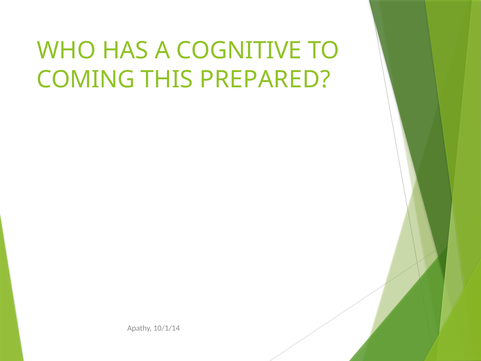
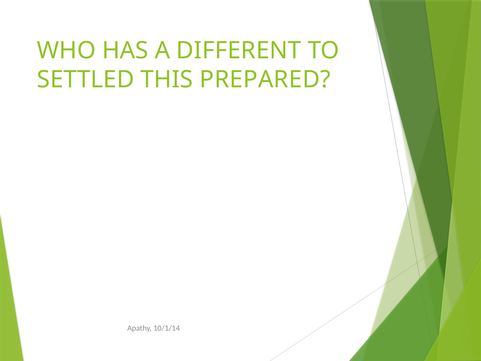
COGNITIVE: COGNITIVE -> DIFFERENT (239, 51)
COMING: COMING -> SETTLED (86, 79)
